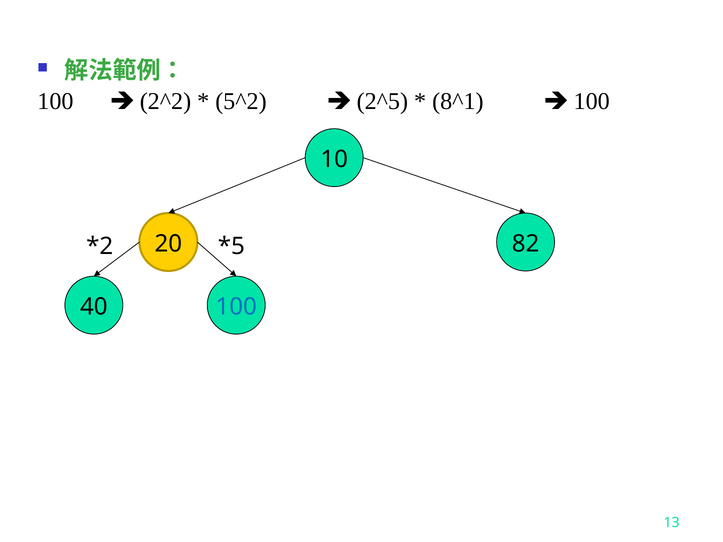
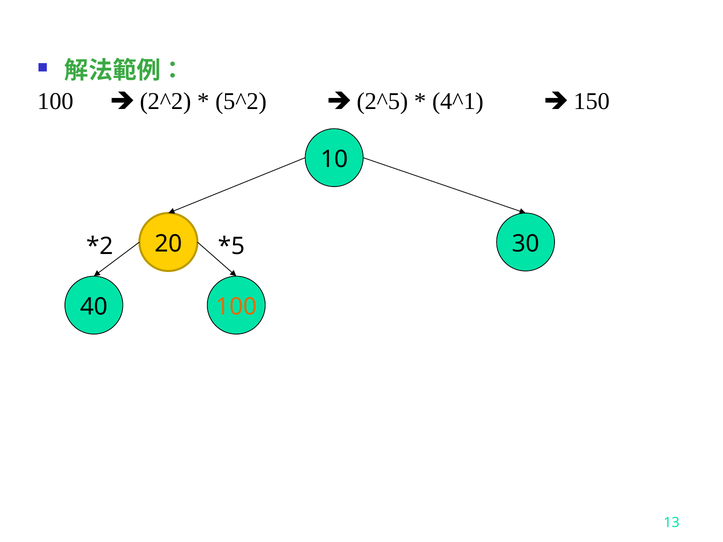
8^1: 8^1 -> 4^1 (458, 102)
100: 100 -> 150 (592, 102)
82: 82 -> 30 (526, 244)
100 colour: blue -> orange (236, 307)
